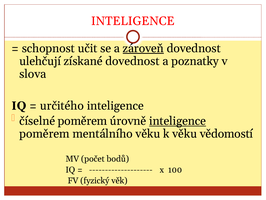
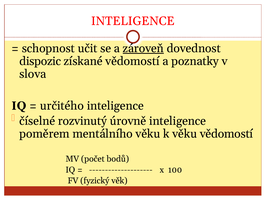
ulehčují: ulehčují -> dispozic (40, 61)
získané dovednost: dovednost -> vědomostí (132, 61)
číselné poměrem: poměrem -> rozvinutý (82, 121)
inteligence underline: present -> none (178, 121)
